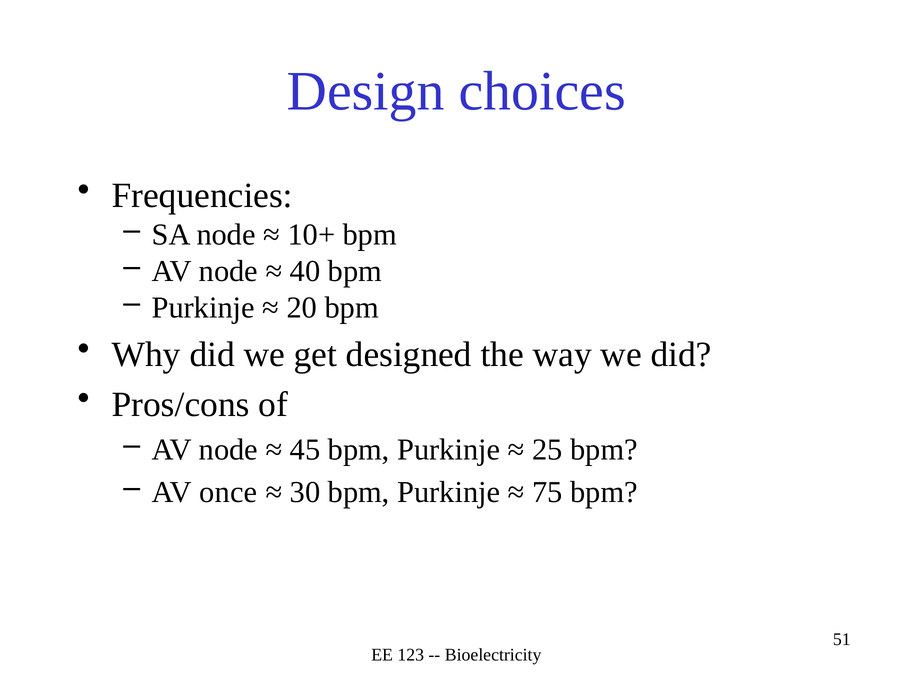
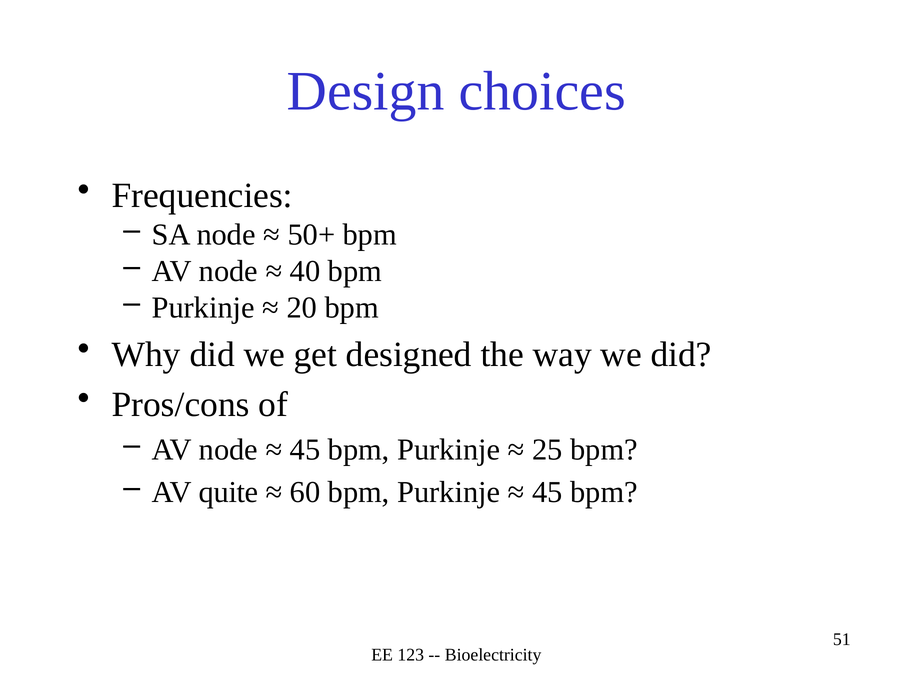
10+: 10+ -> 50+ (311, 235)
once: once -> quite (229, 493)
30: 30 -> 60 (305, 493)
75: 75 -> 45 (547, 493)
